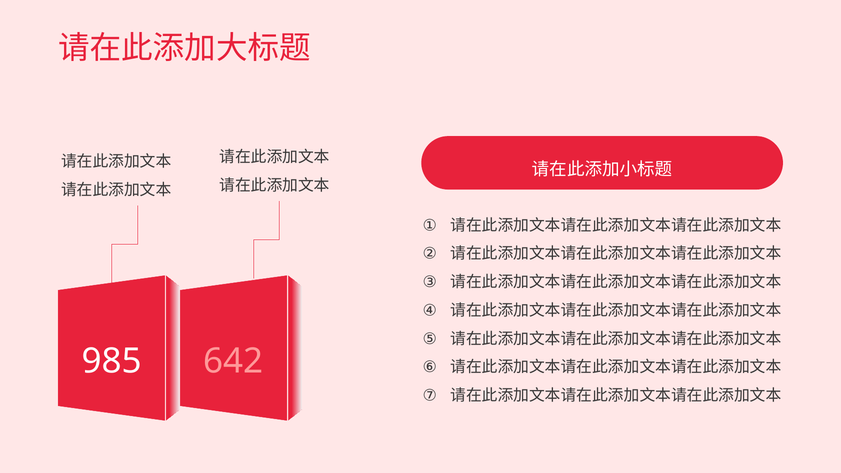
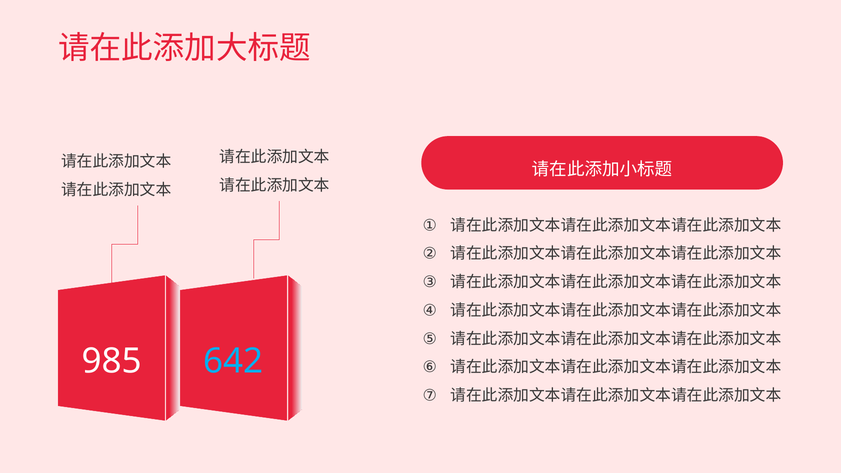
642 colour: pink -> light blue (233, 361)
